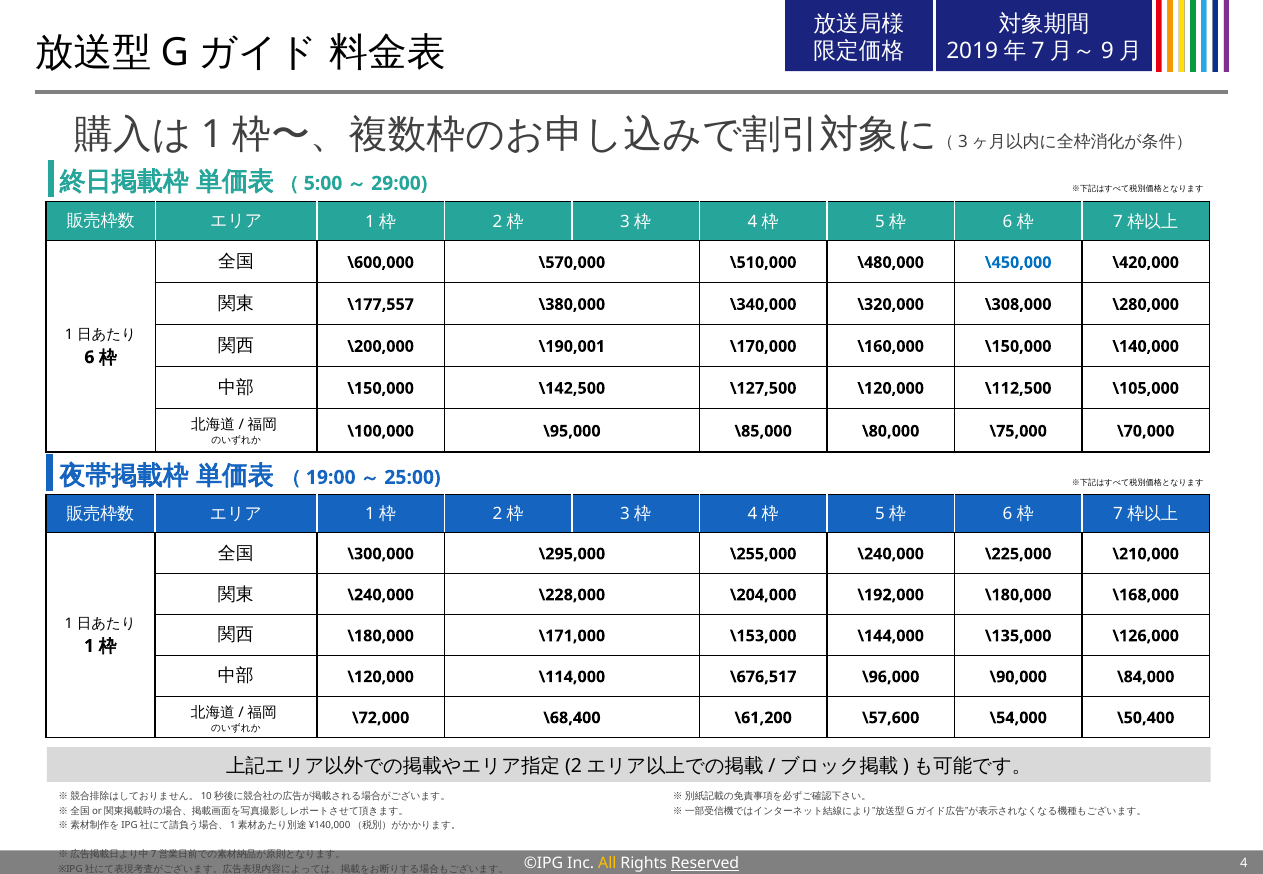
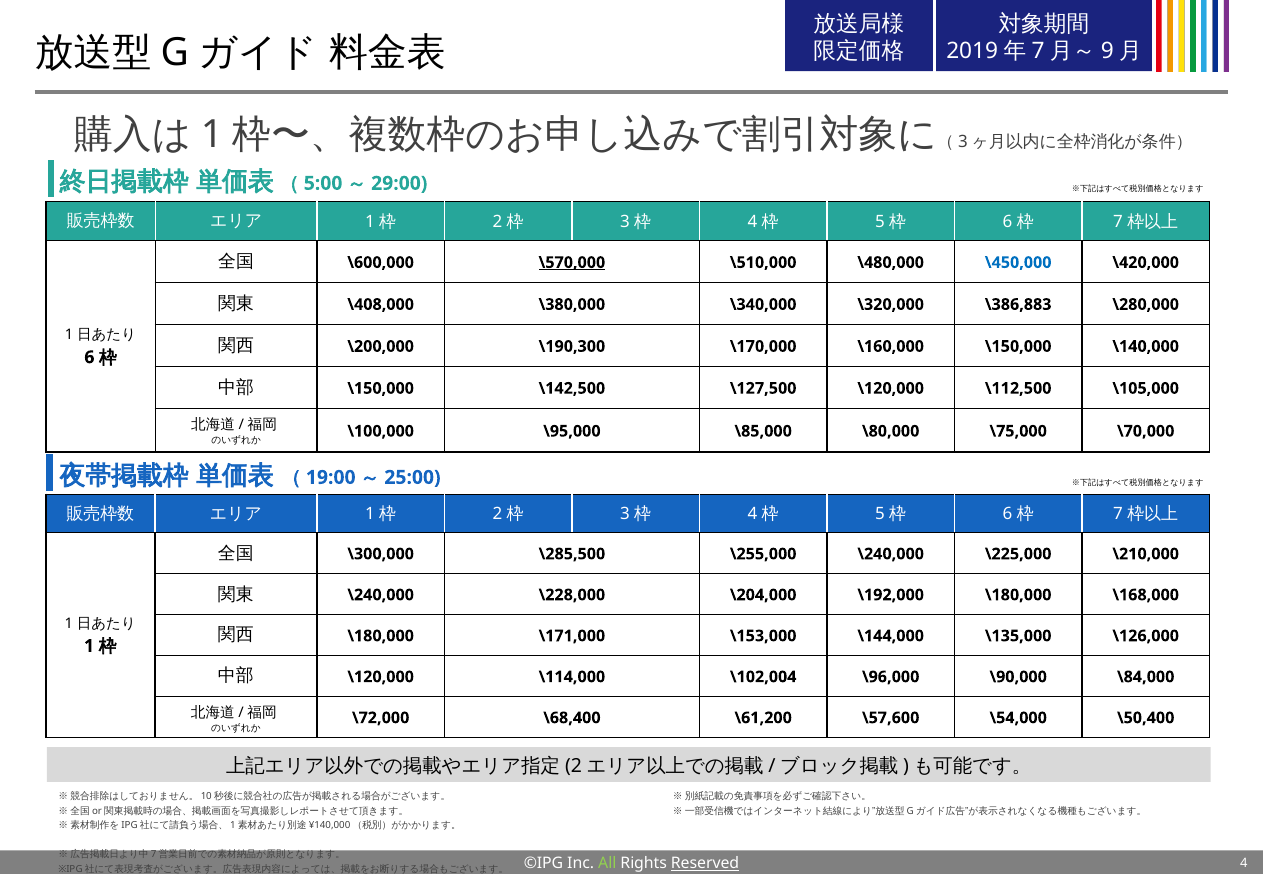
\570,000 underline: none -> present (572, 263)
\177,557: \177,557 -> \408,000 (381, 305)
\308,000: \308,000 -> \386,883 (1018, 305)
\190,001: \190,001 -> \190,300 (572, 347)
\295,000: \295,000 -> \285,500 (572, 554)
\676,517: \676,517 -> \102,004 (763, 677)
All colour: yellow -> light green (607, 864)
